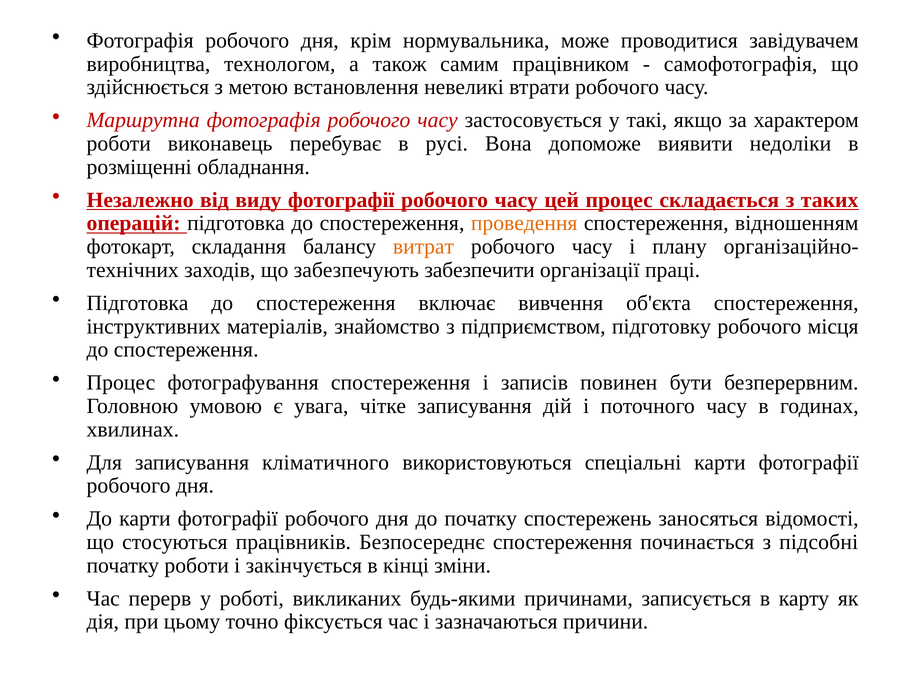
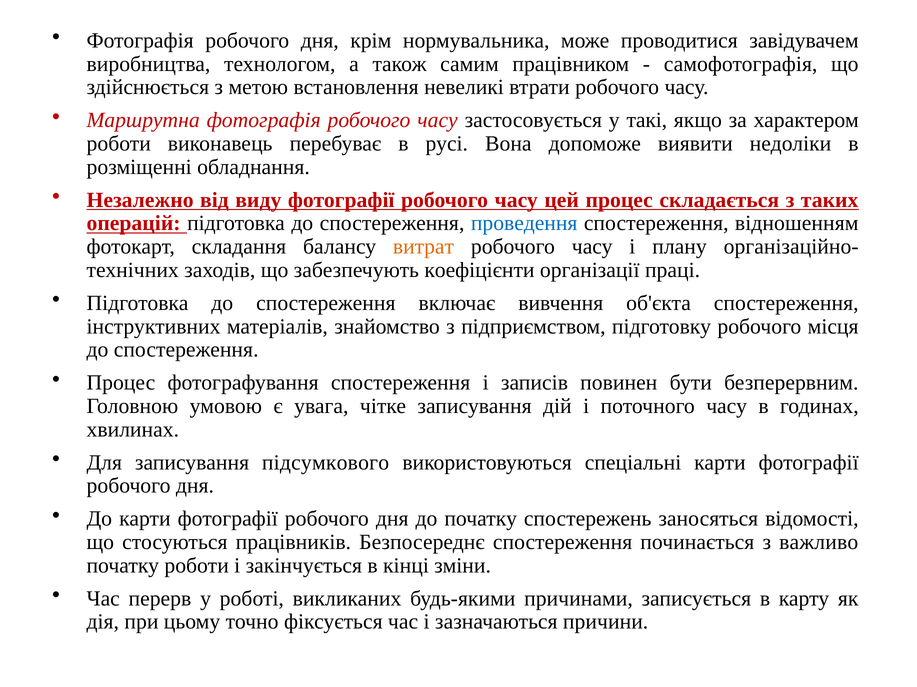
проведення colour: orange -> blue (524, 224)
забезпечити: забезпечити -> коефіцієнти (479, 270)
кліматичного: кліматичного -> підсумкового (326, 463)
підсобні: підсобні -> важливо (819, 543)
